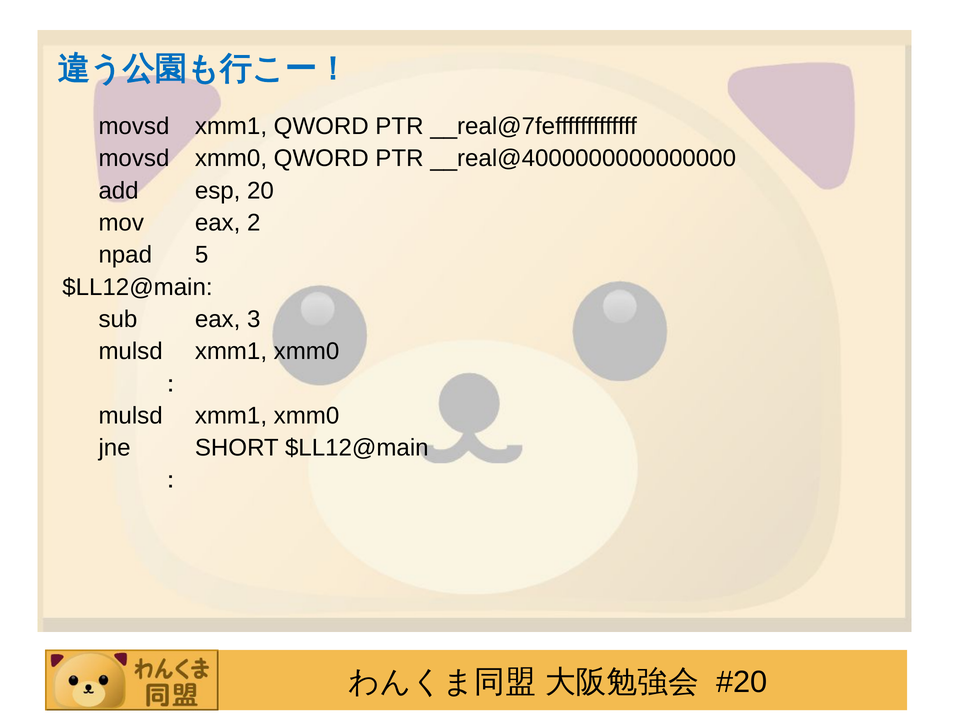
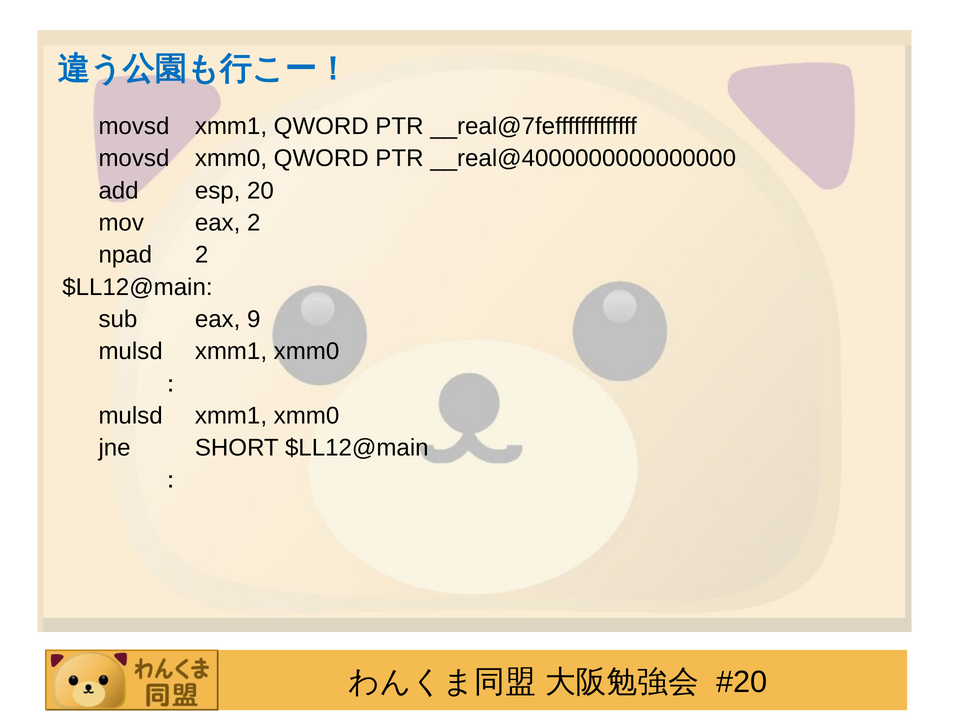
npad 5: 5 -> 2 (202, 255)
3: 3 -> 9 (254, 319)
